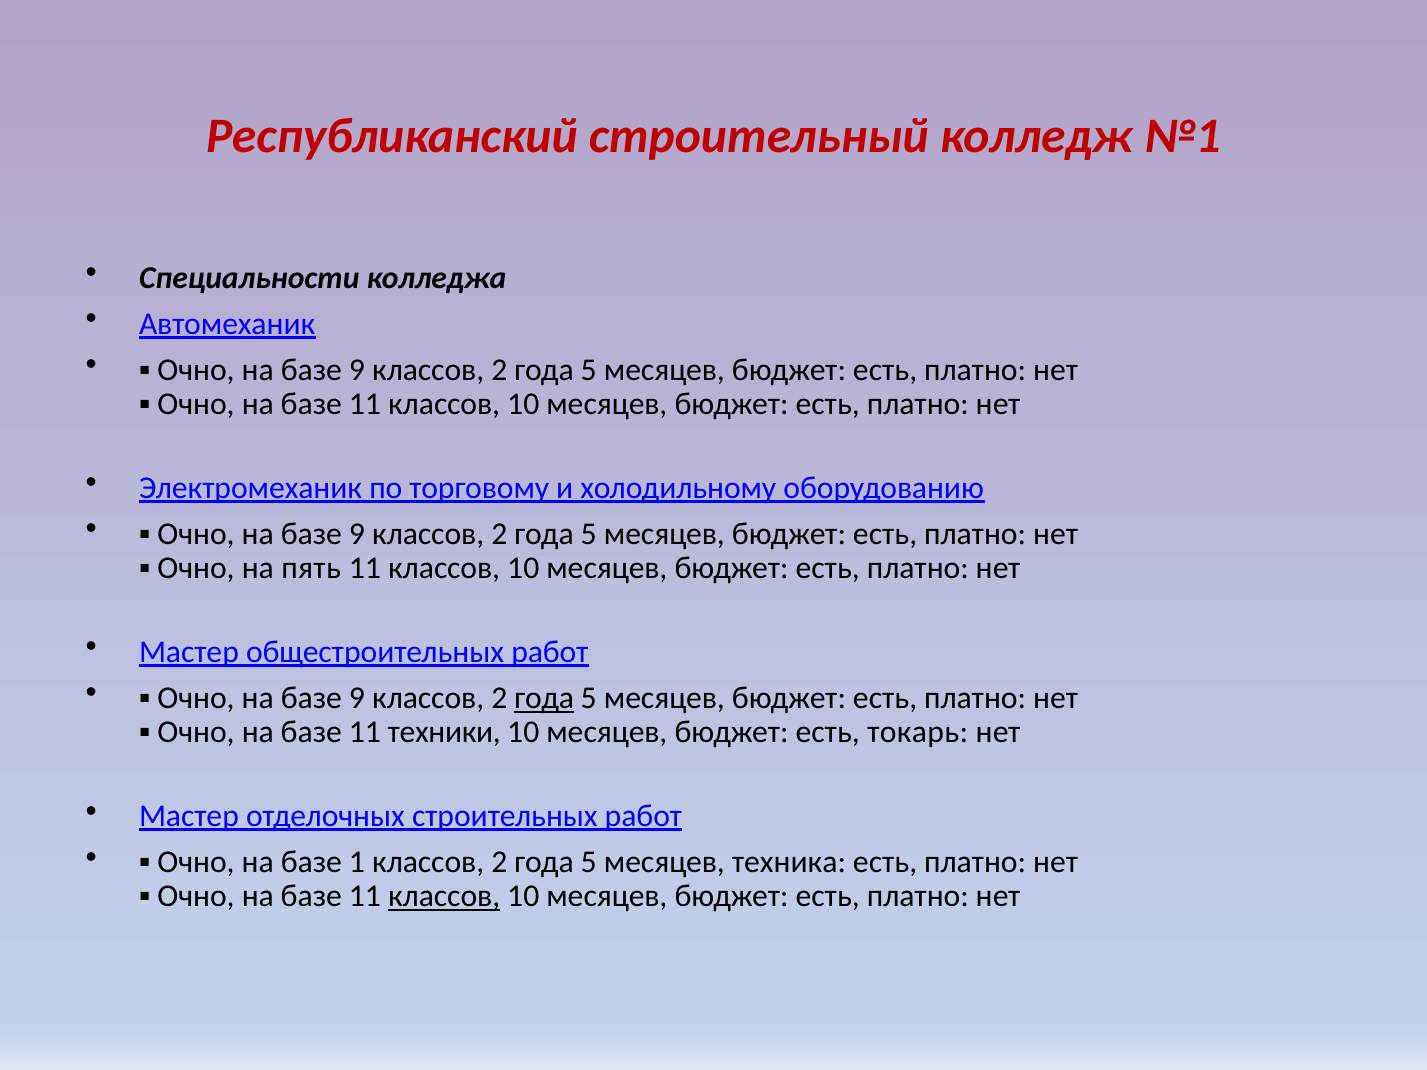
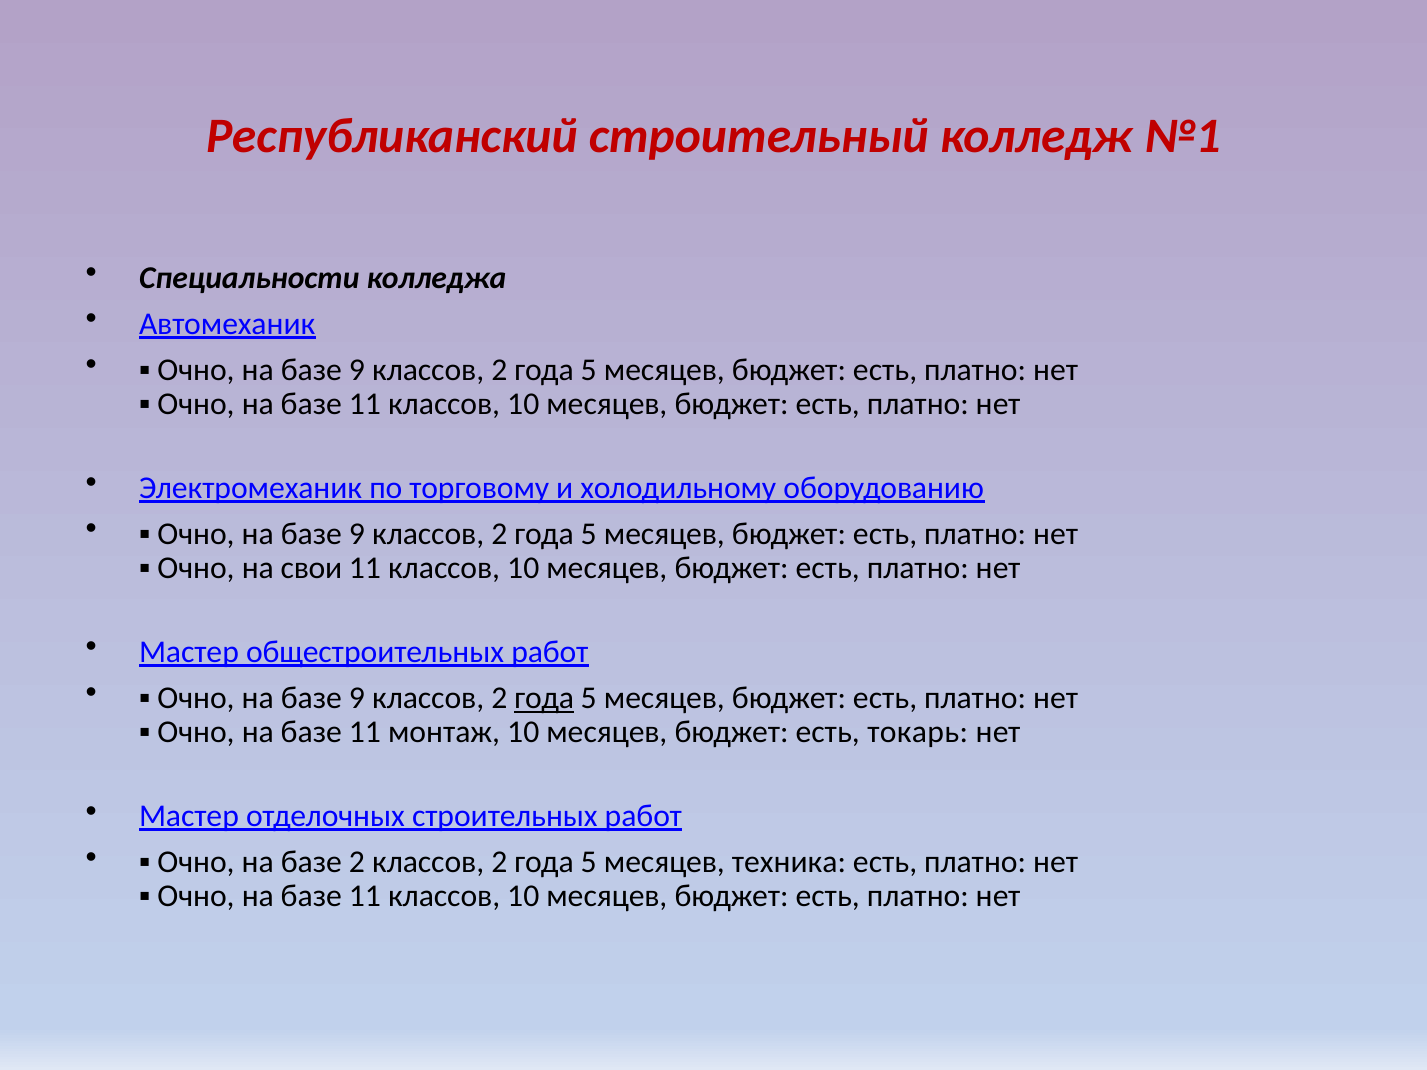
пять: пять -> свои (311, 568)
техники: техники -> монтаж (444, 733)
базе 1: 1 -> 2 (357, 862)
классов underline: present -> none (444, 897)
